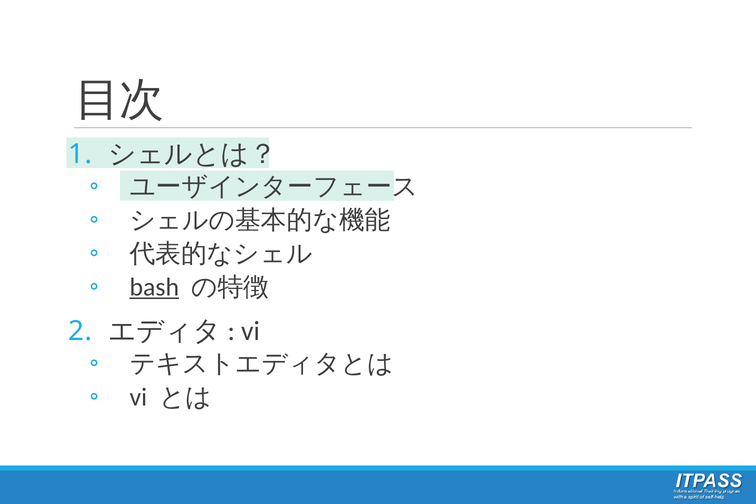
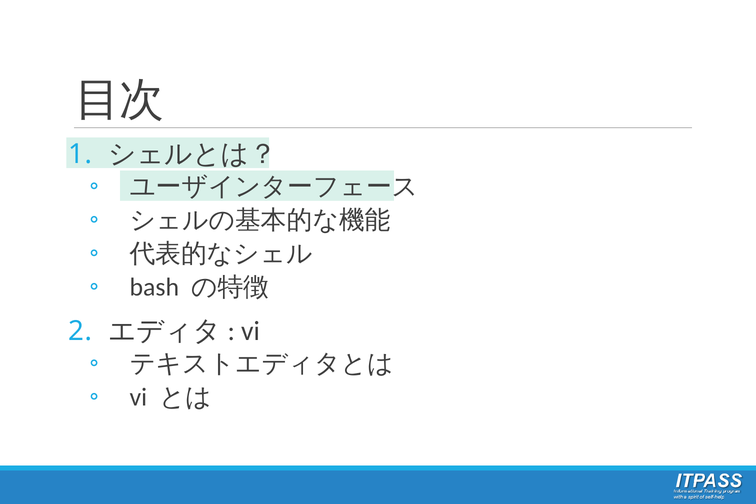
bash underline: present -> none (154, 287)
